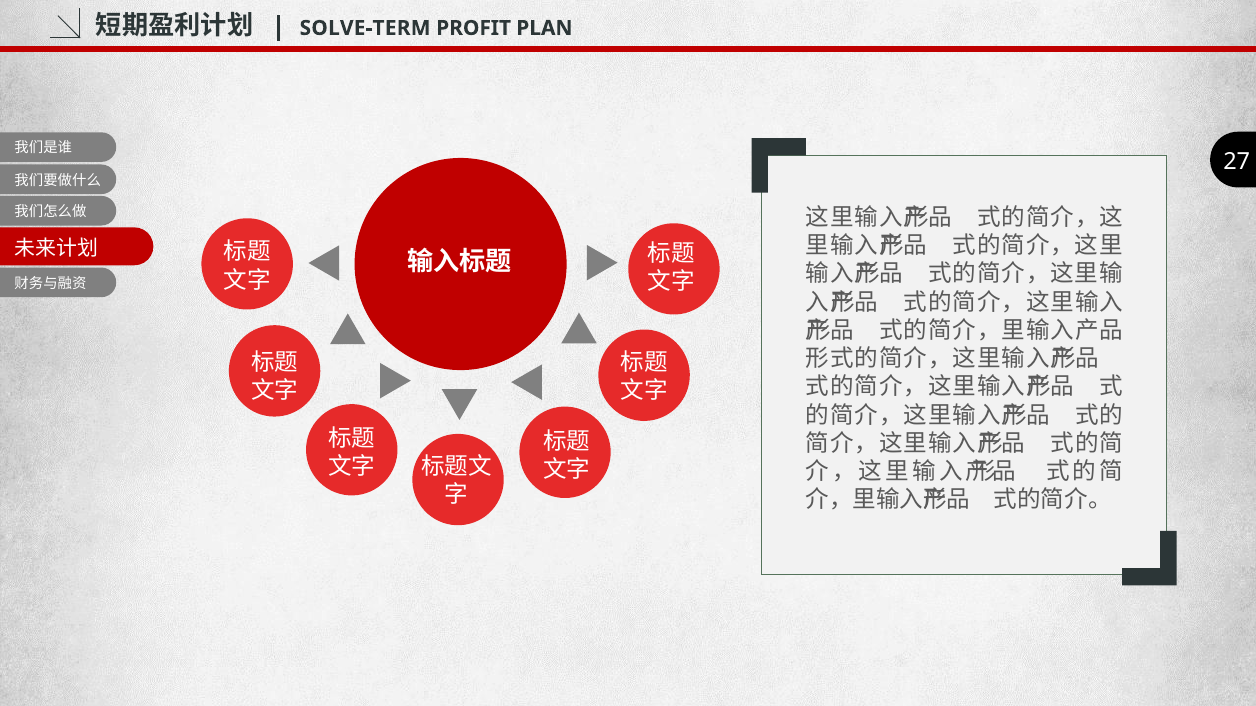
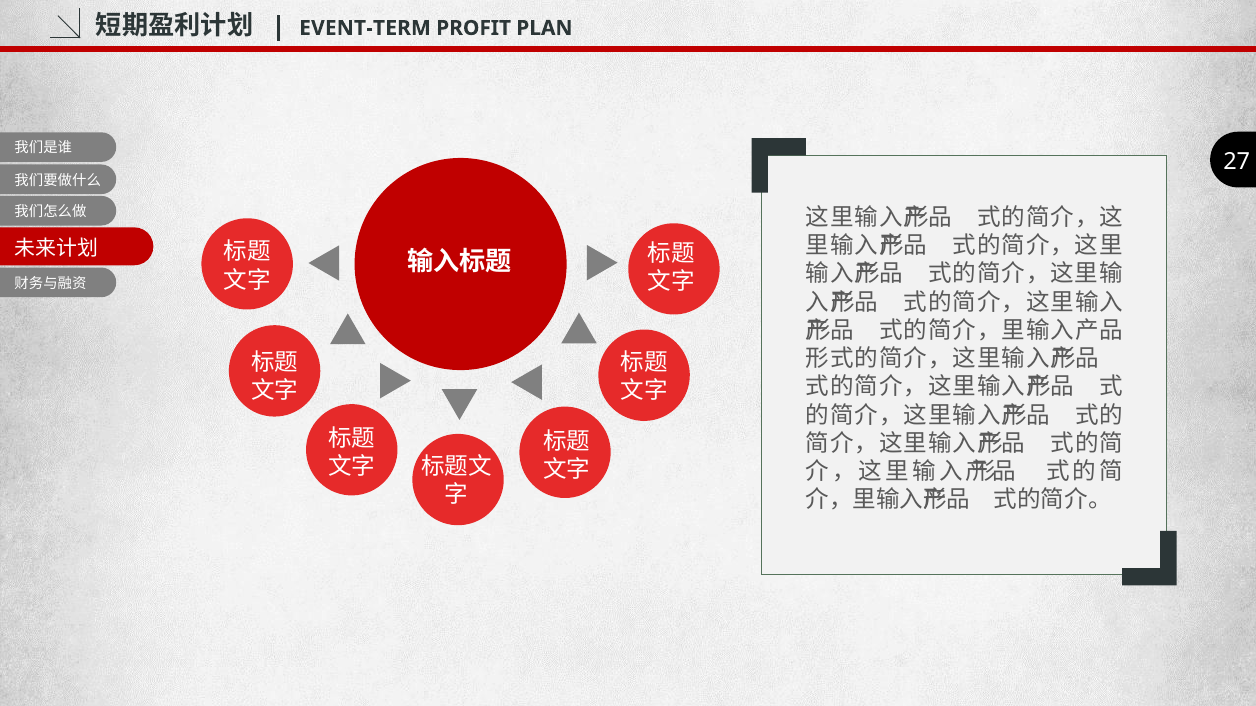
SOLVE-TERM: SOLVE-TERM -> EVENT-TERM (365, 28)
